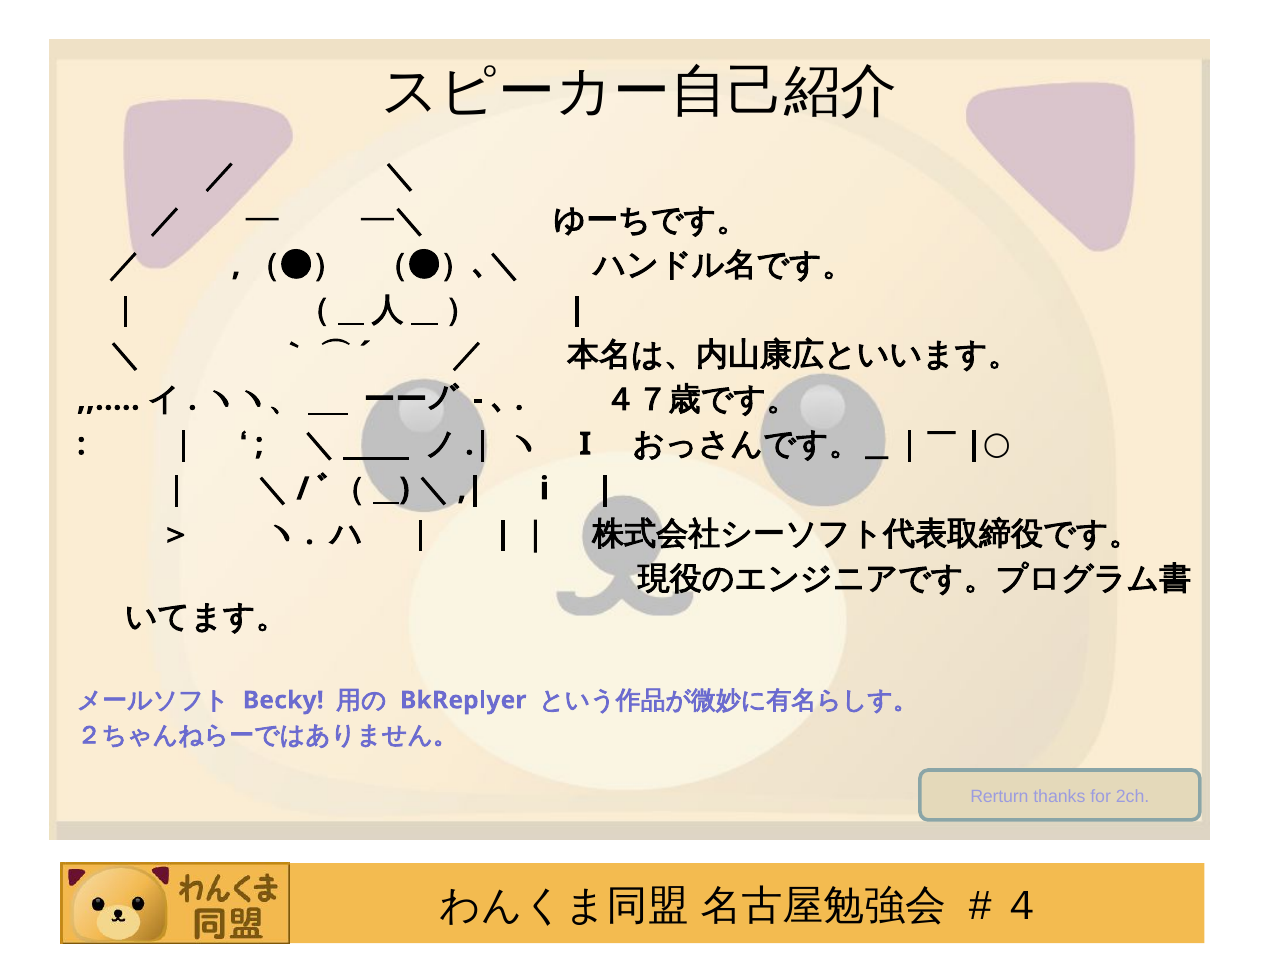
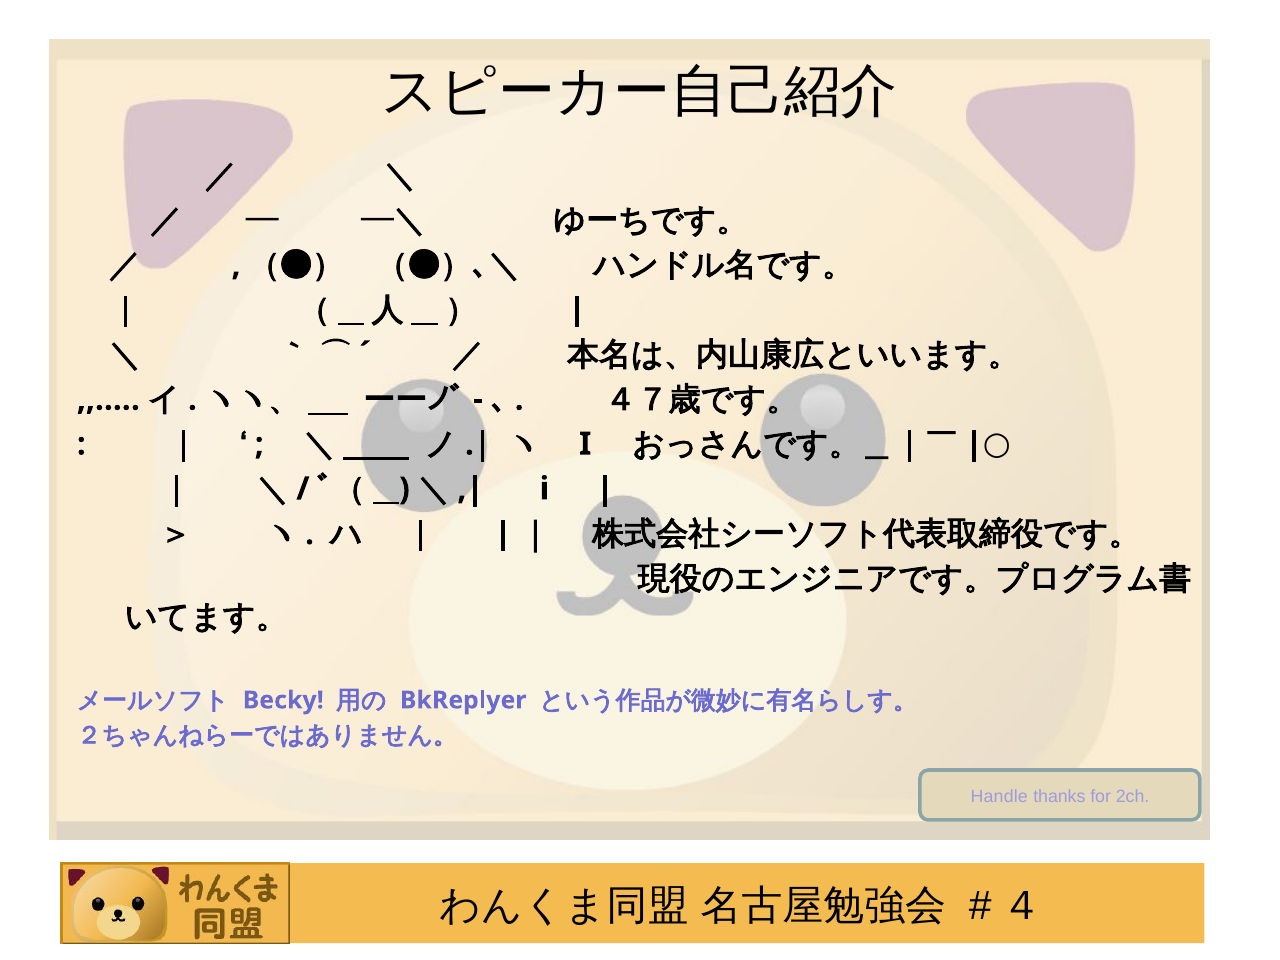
Rerturn: Rerturn -> Handle (999, 796)
